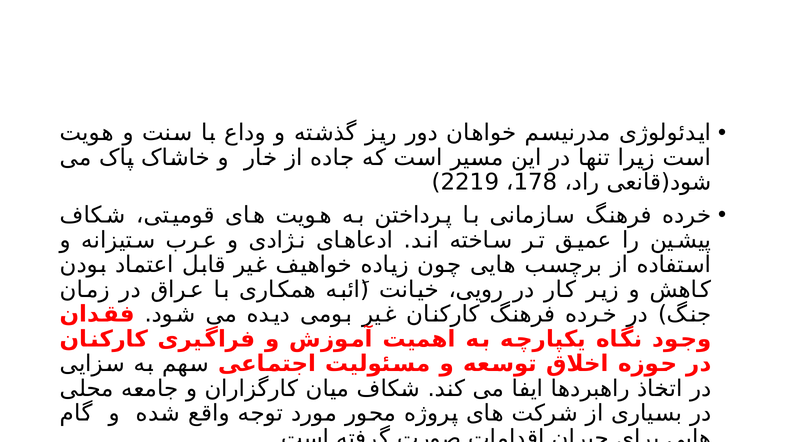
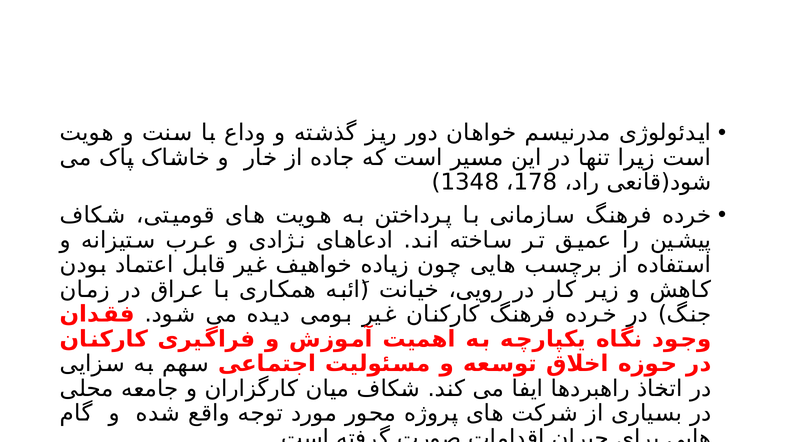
2219: 2219 -> 1348 (470, 182)
